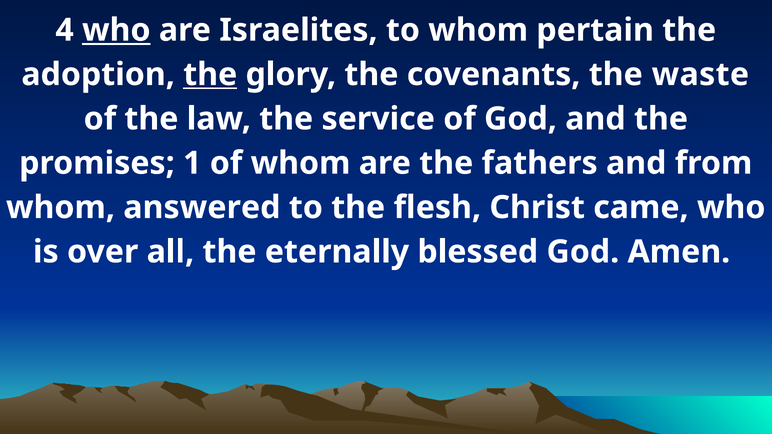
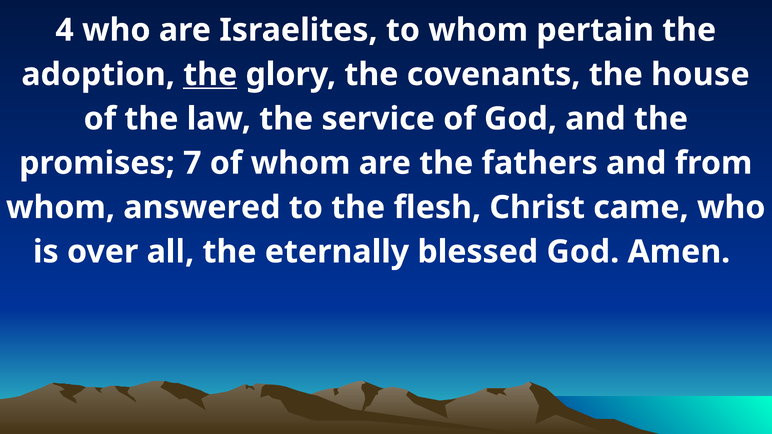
who underline: present -> none (116, 30)
waste: waste -> house (700, 75)
1: 1 -> 7 (192, 163)
